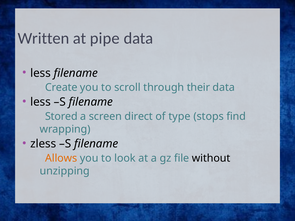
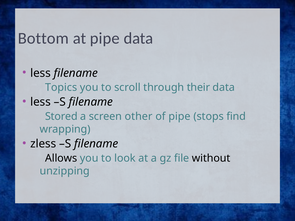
Written: Written -> Bottom (43, 38)
Create: Create -> Topics (61, 88)
direct: direct -> other (139, 117)
of type: type -> pipe (179, 117)
Allows colour: orange -> black (61, 158)
